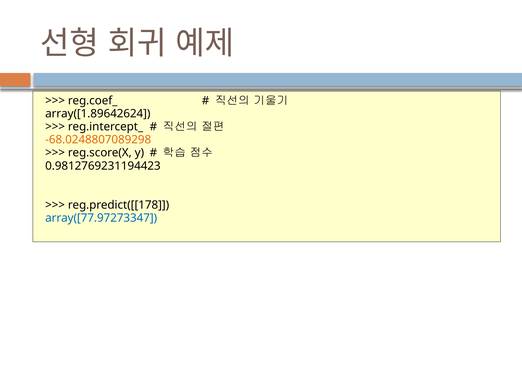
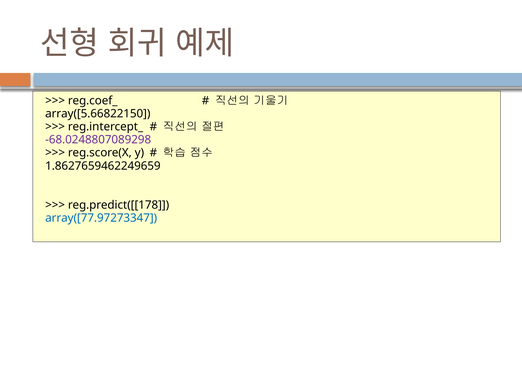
array([1.89642624: array([1.89642624 -> array([5.66822150 (98, 114)
-68.0248807089298 colour: orange -> purple (98, 140)
0.9812769231194423: 0.9812769231194423 -> 1.8627659462249659 (103, 166)
